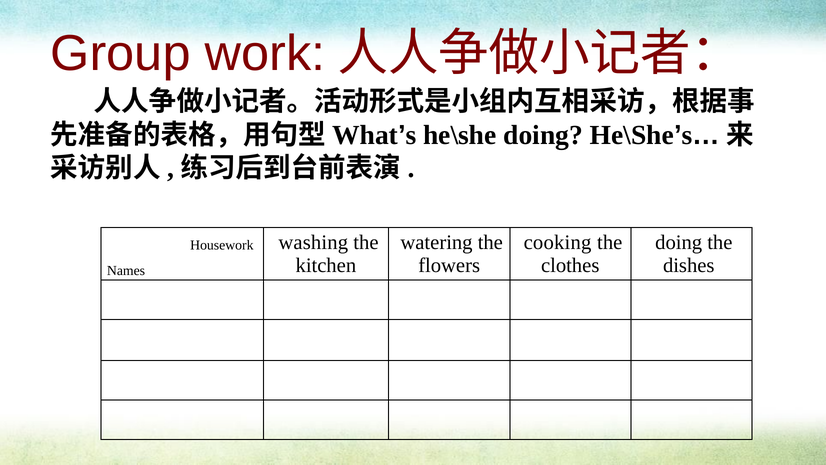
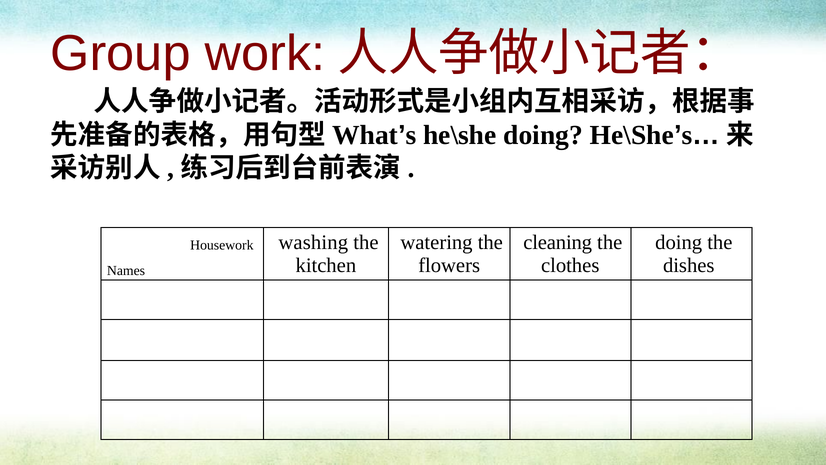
cooking: cooking -> cleaning (558, 242)
